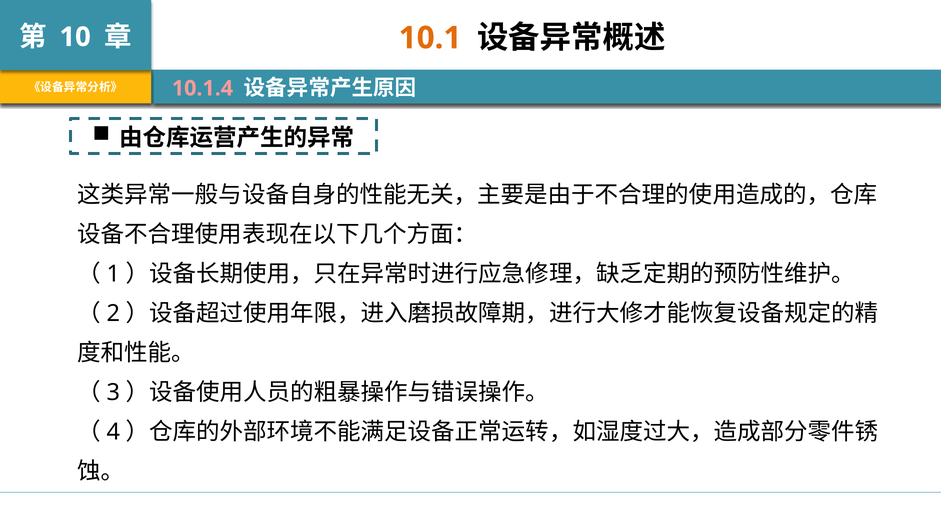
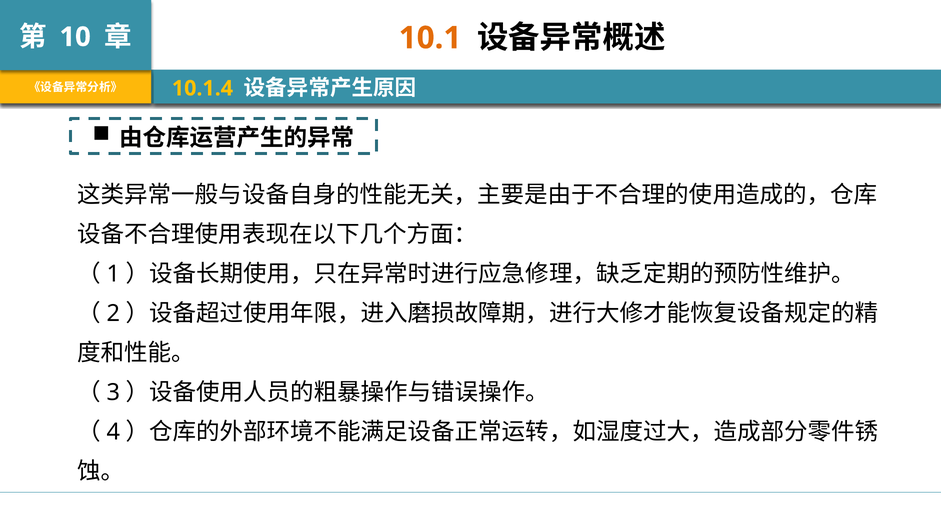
10.1.4 colour: pink -> yellow (202, 88)
